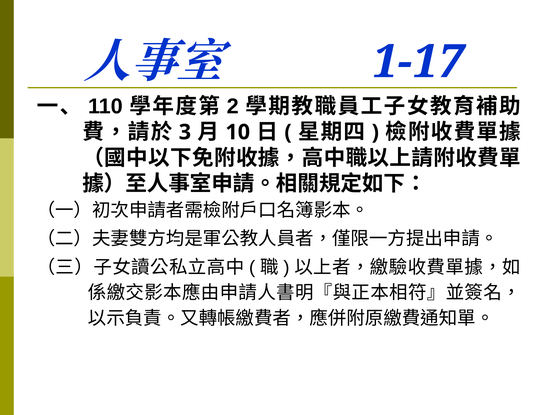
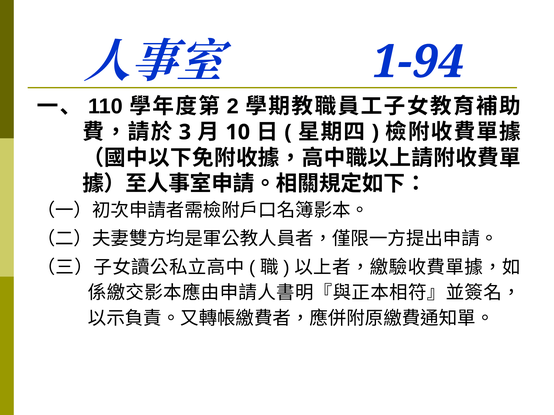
1-17: 1-17 -> 1-94 (418, 62)
